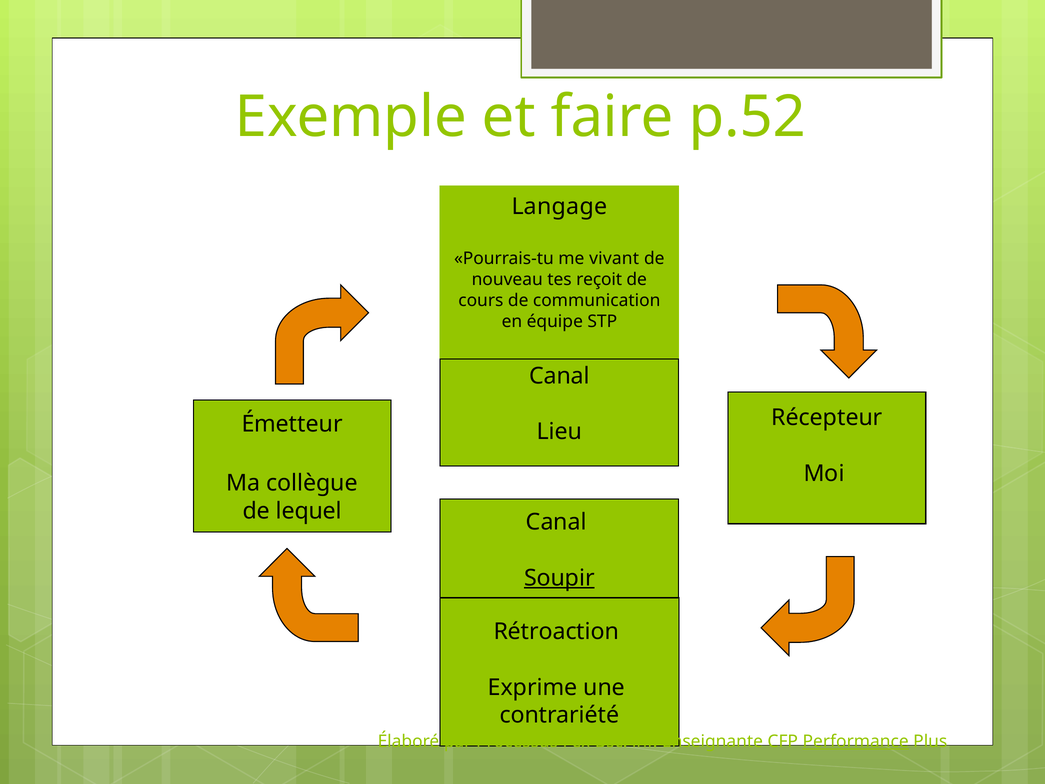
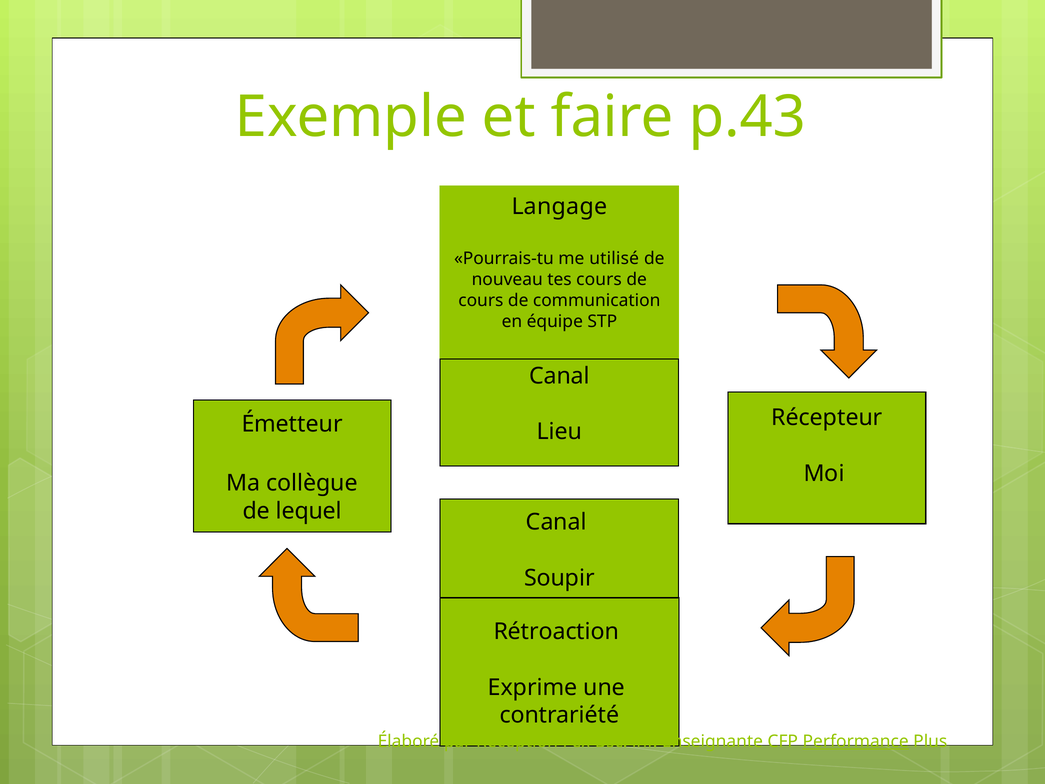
p.52: p.52 -> p.43 (747, 117)
vivant: vivant -> utilisé (614, 259)
tes reçoit: reçoit -> cours (599, 279)
Soupir underline: present -> none (559, 578)
Processus: Processus -> Réception (517, 741)
